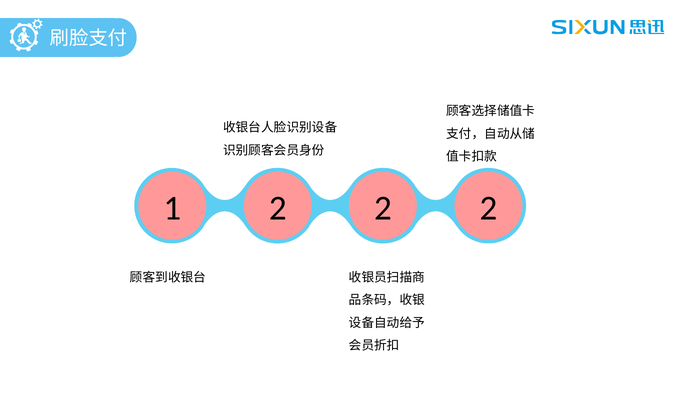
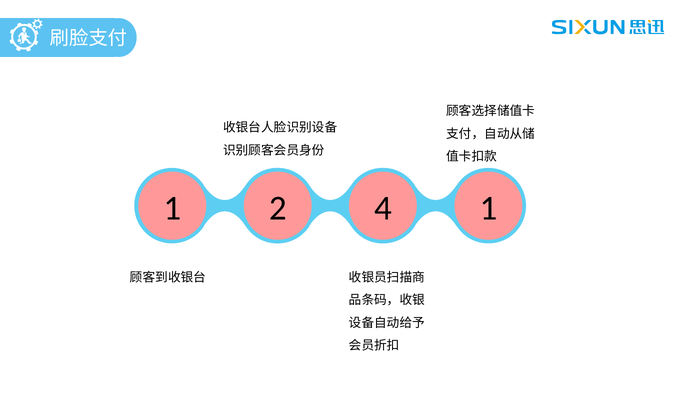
2: 2 -> 4 (383, 208)
1 2: 2 -> 1 (488, 208)
